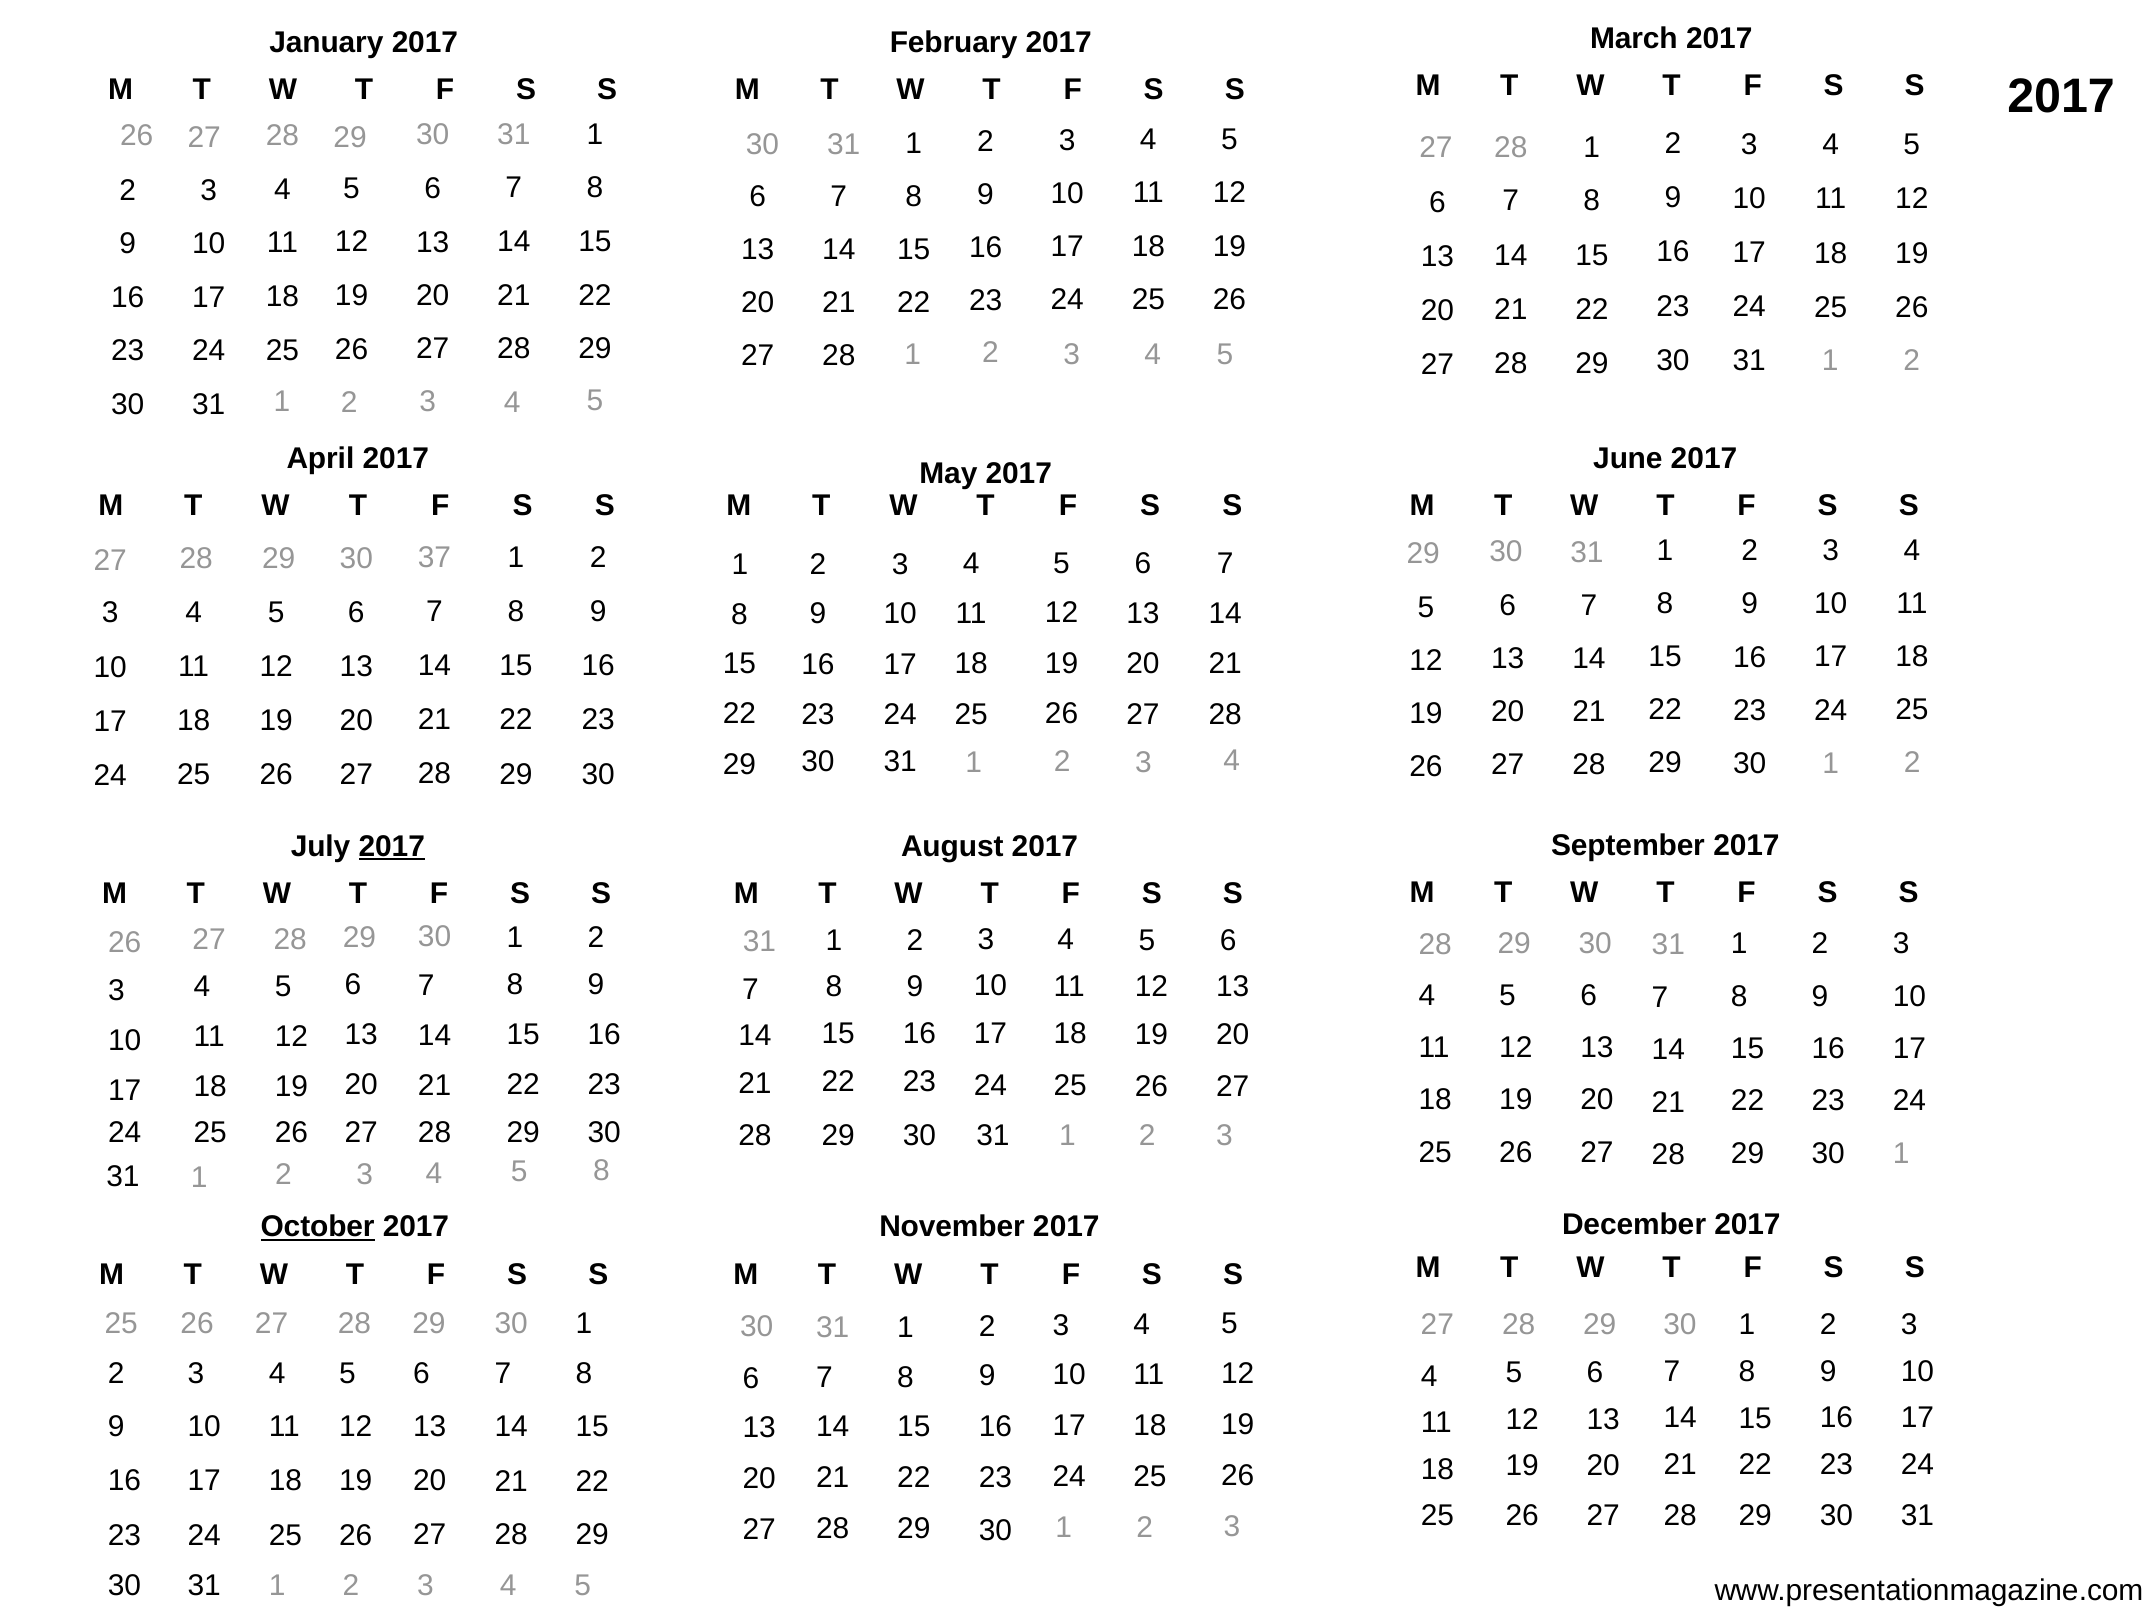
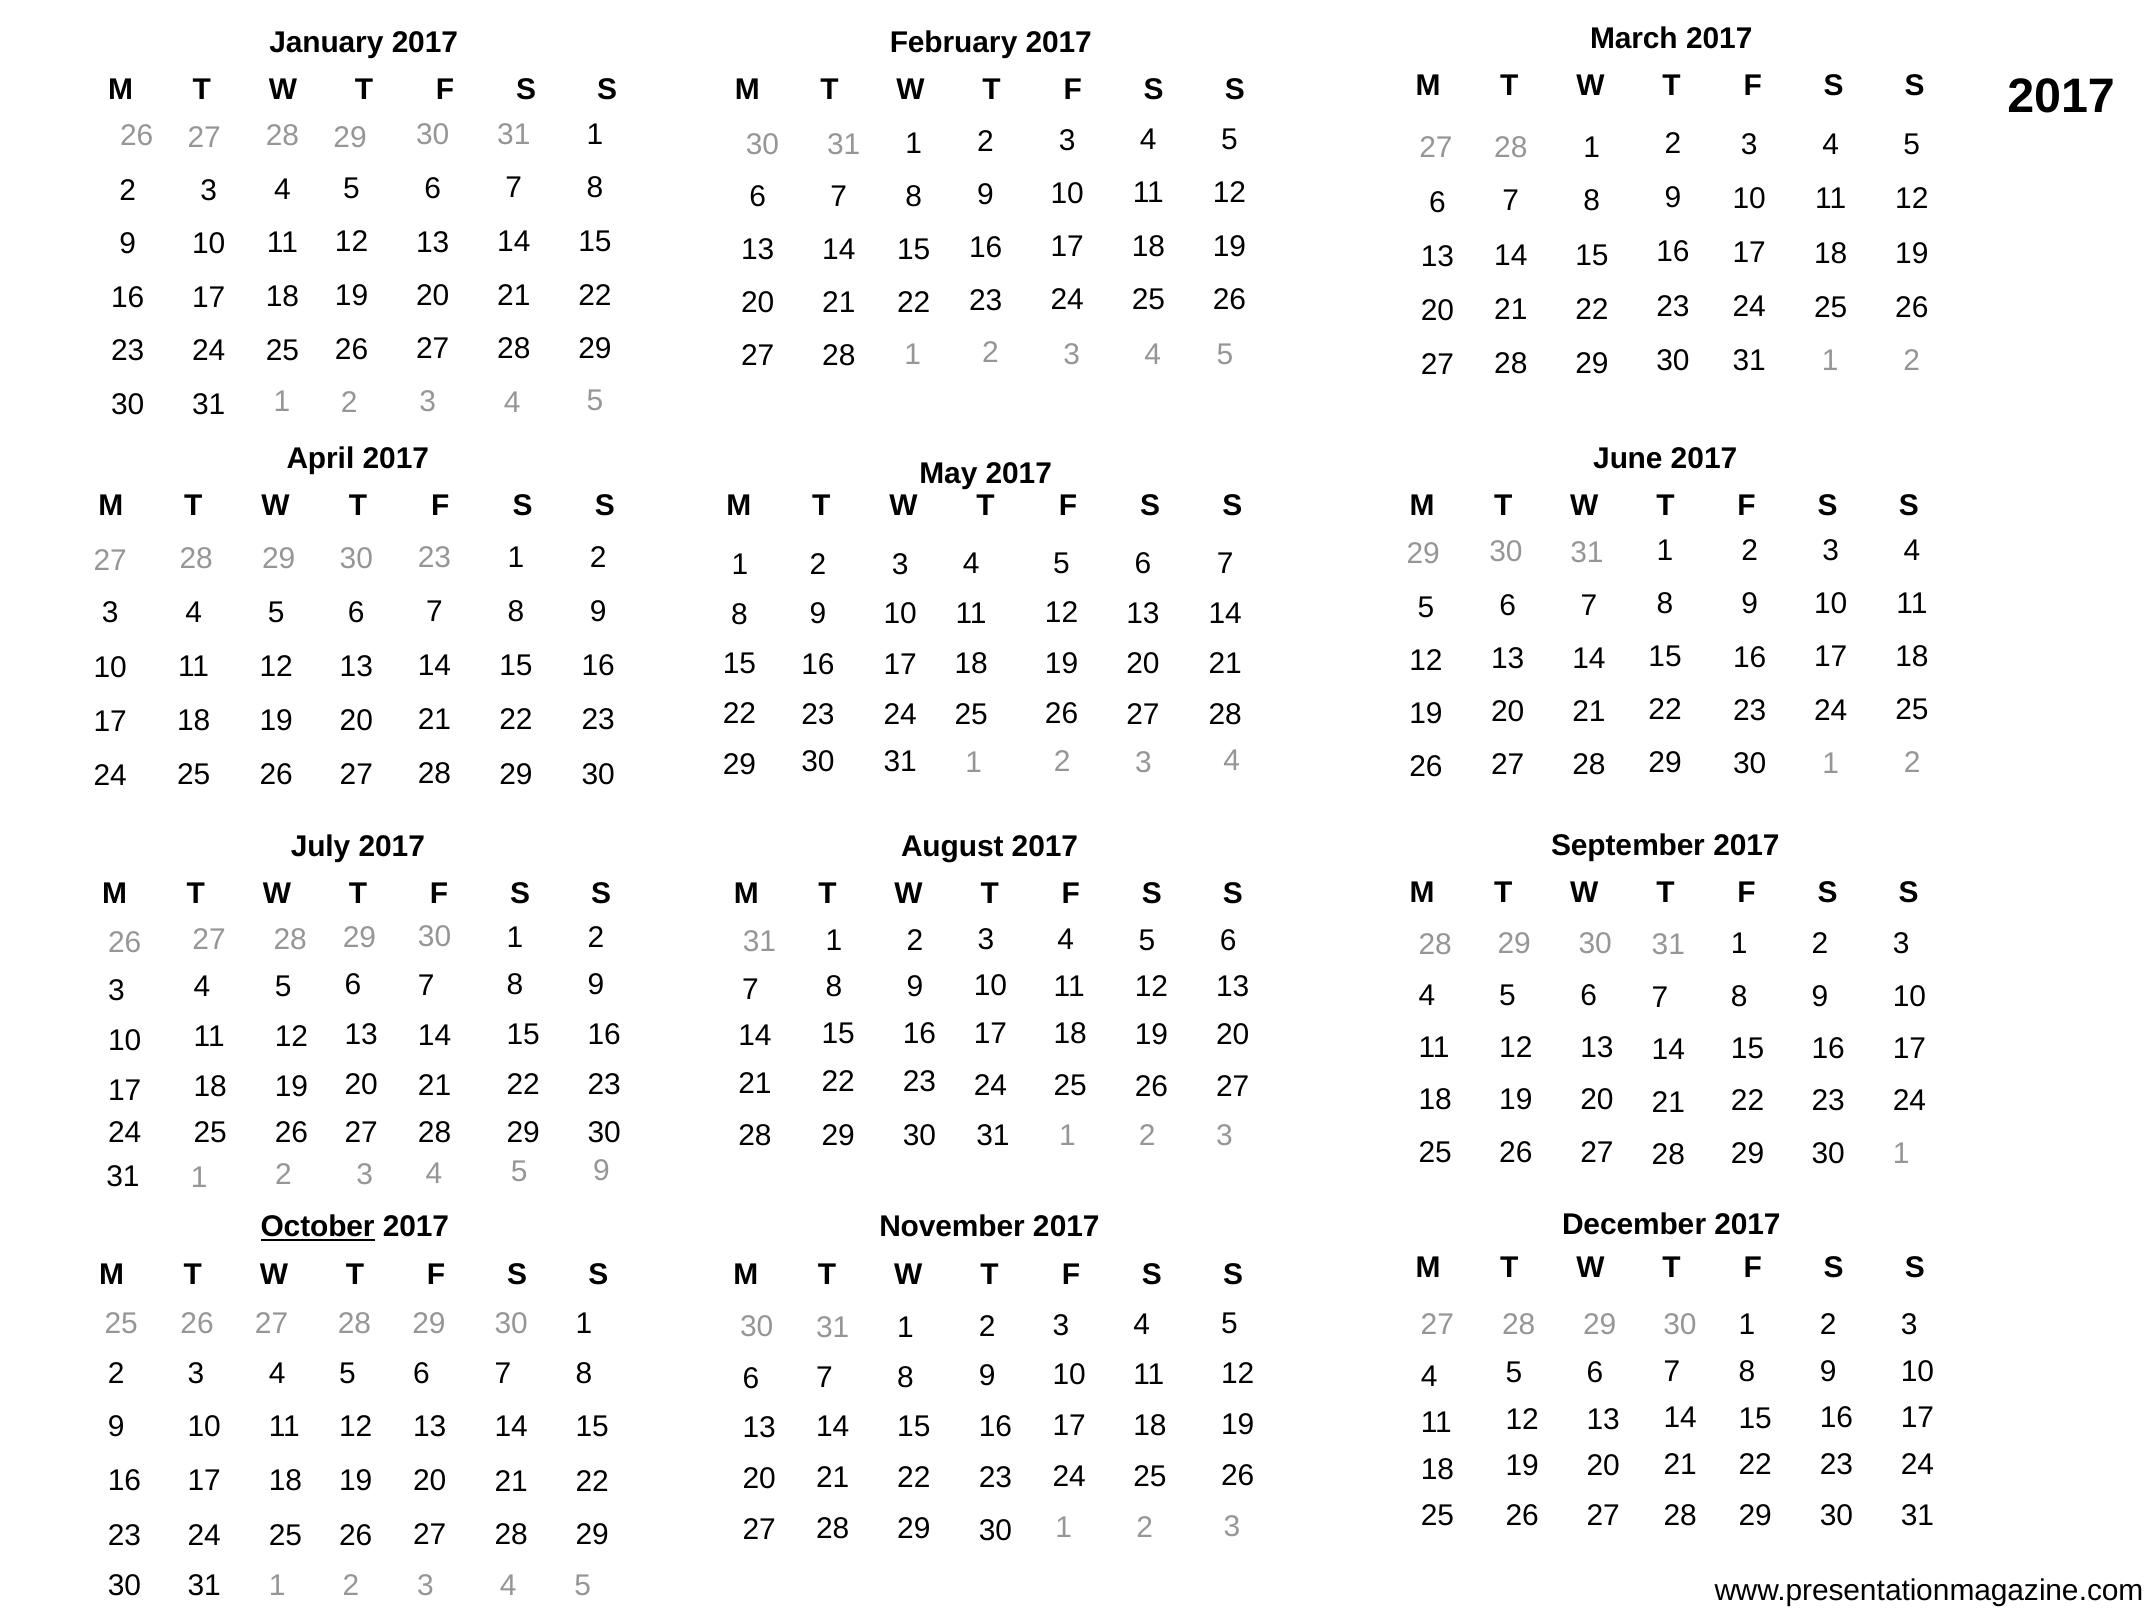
30 37: 37 -> 23 (434, 558)
2017 underline: present -> none (392, 846)
1 8: 8 -> 9 (601, 1170)
